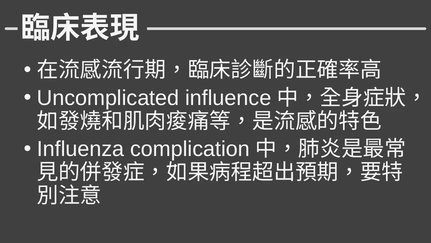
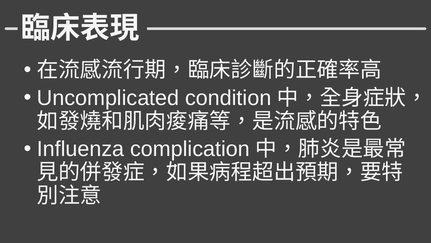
influence: influence -> condition (228, 98)
